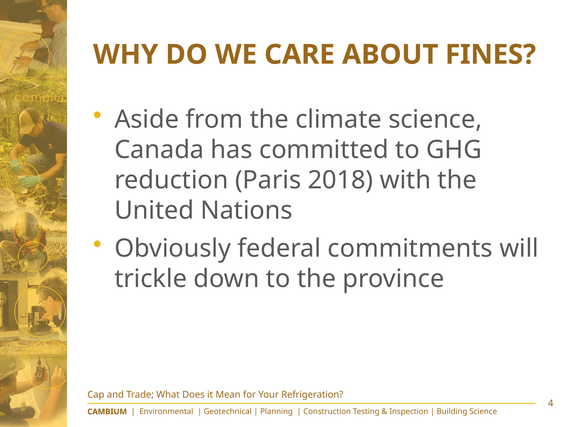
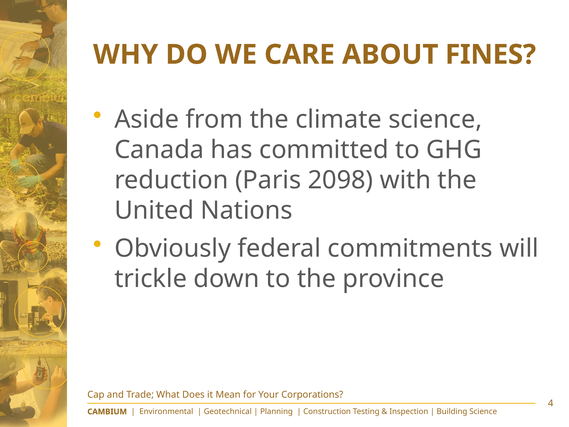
2018: 2018 -> 2098 (341, 180)
Refrigeration: Refrigeration -> Corporations (312, 395)
